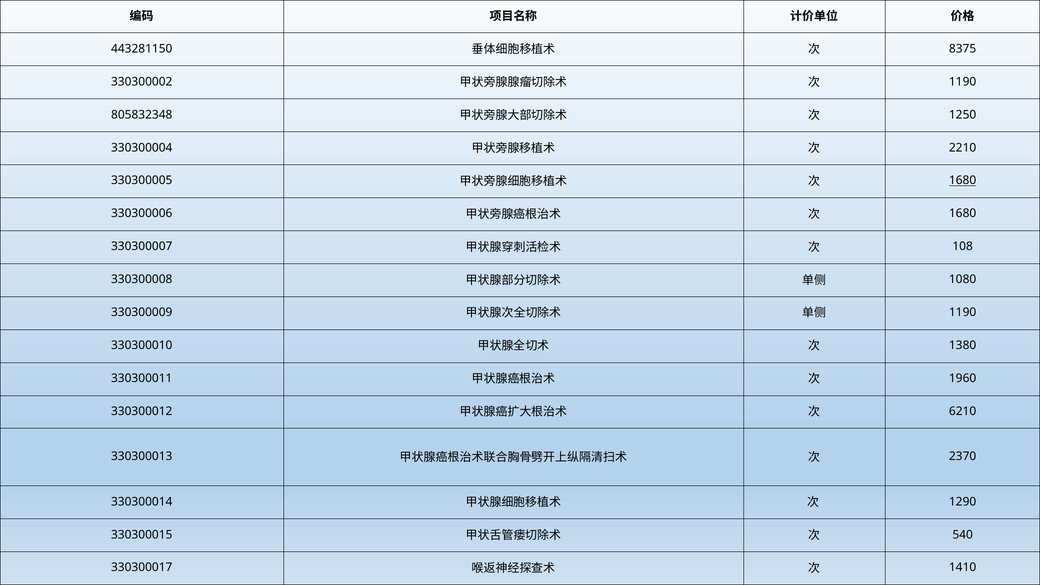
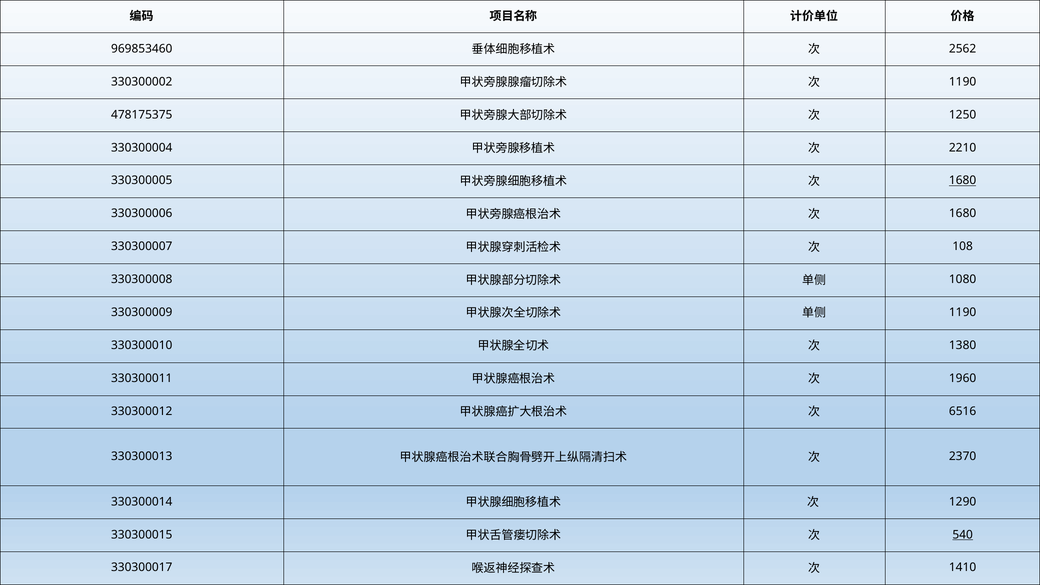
443281150: 443281150 -> 969853460 (142, 49)
8375: 8375 -> 2562 (963, 49)
805832348: 805832348 -> 478175375 (142, 115)
6210: 6210 -> 6516 (963, 411)
540 underline: none -> present (963, 535)
